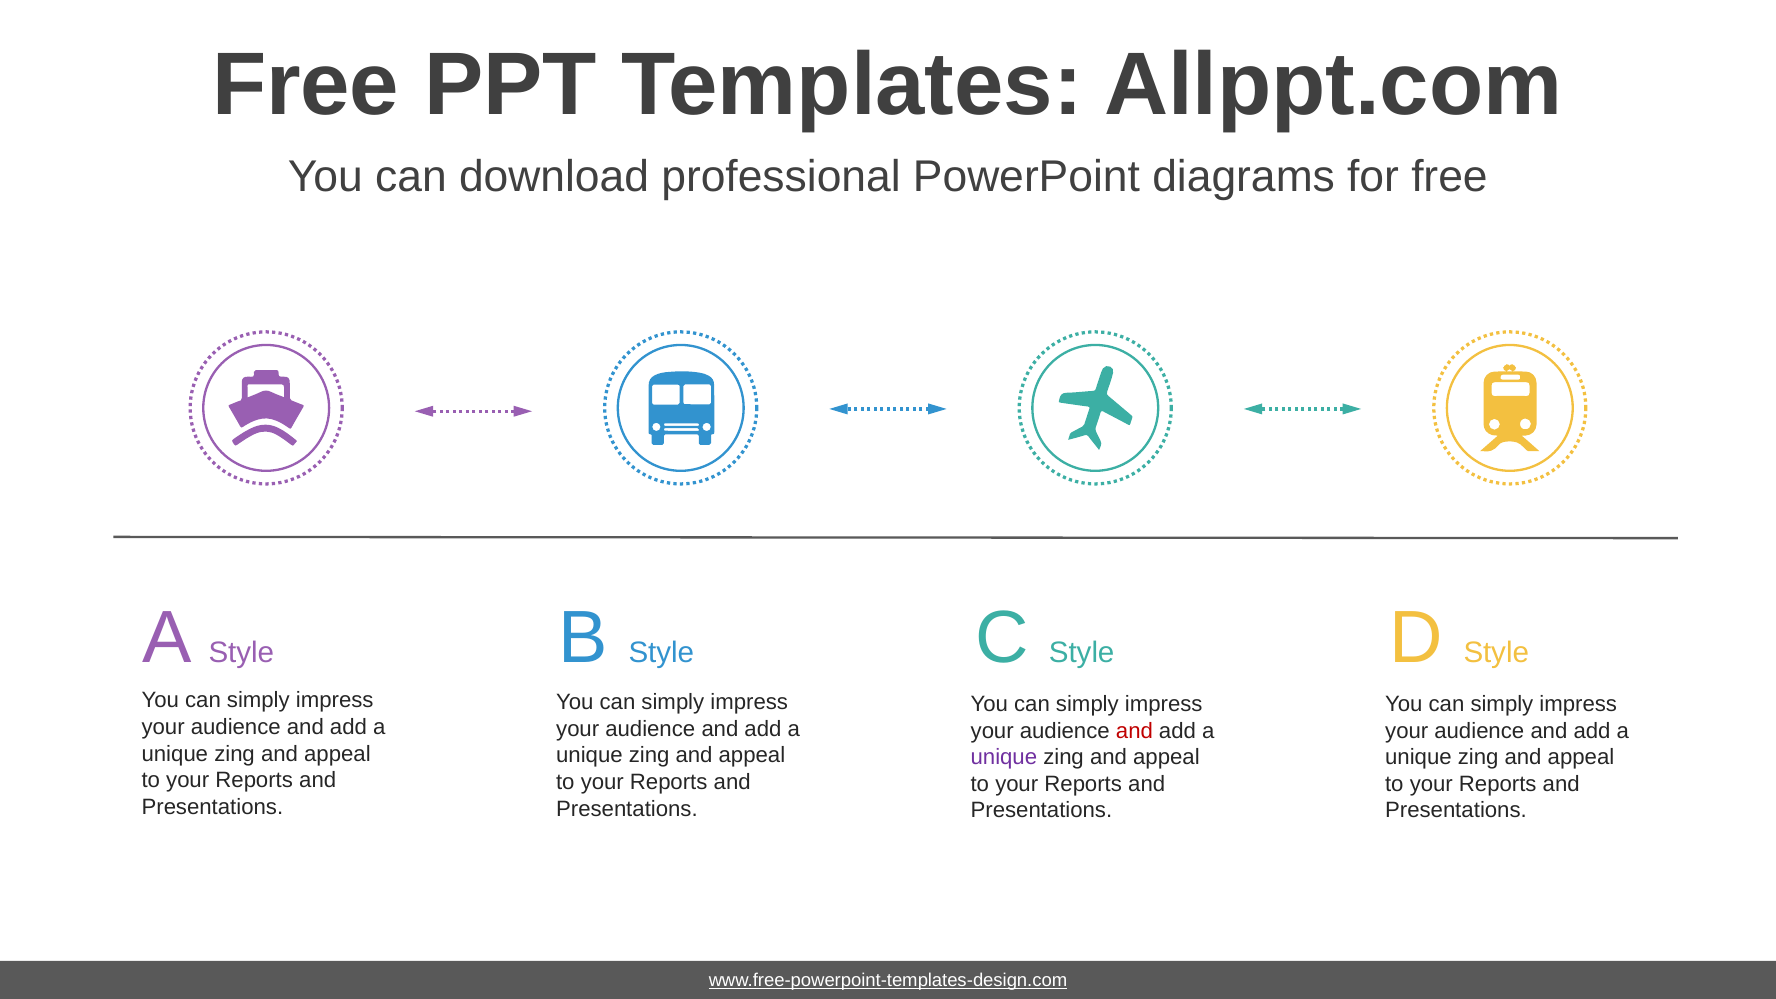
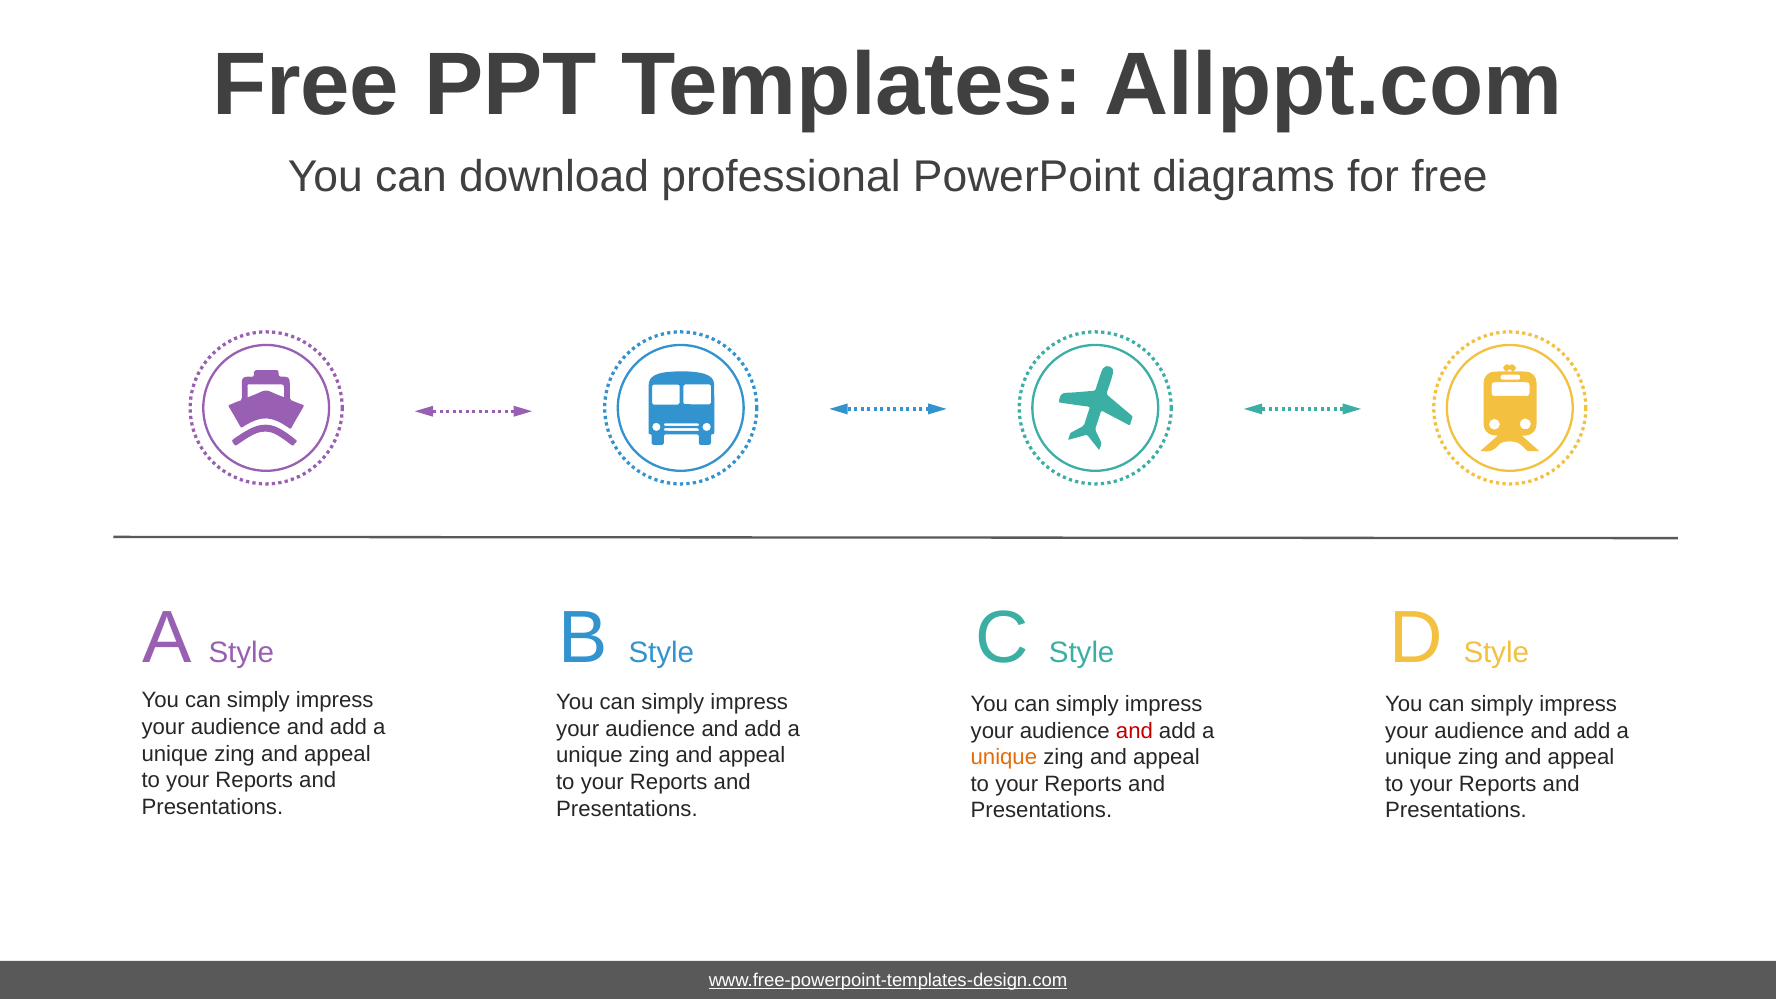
unique colour: purple -> orange (1004, 757)
